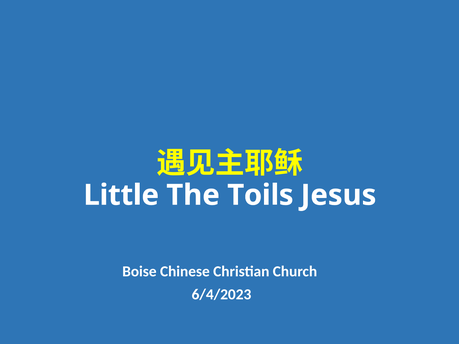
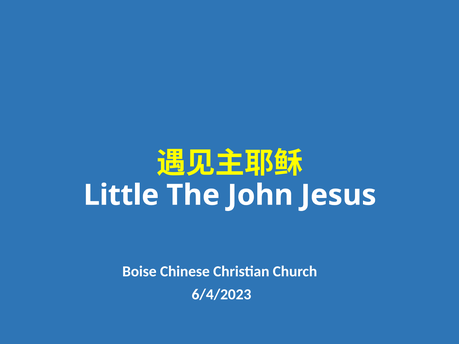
Toils: Toils -> John (260, 195)
